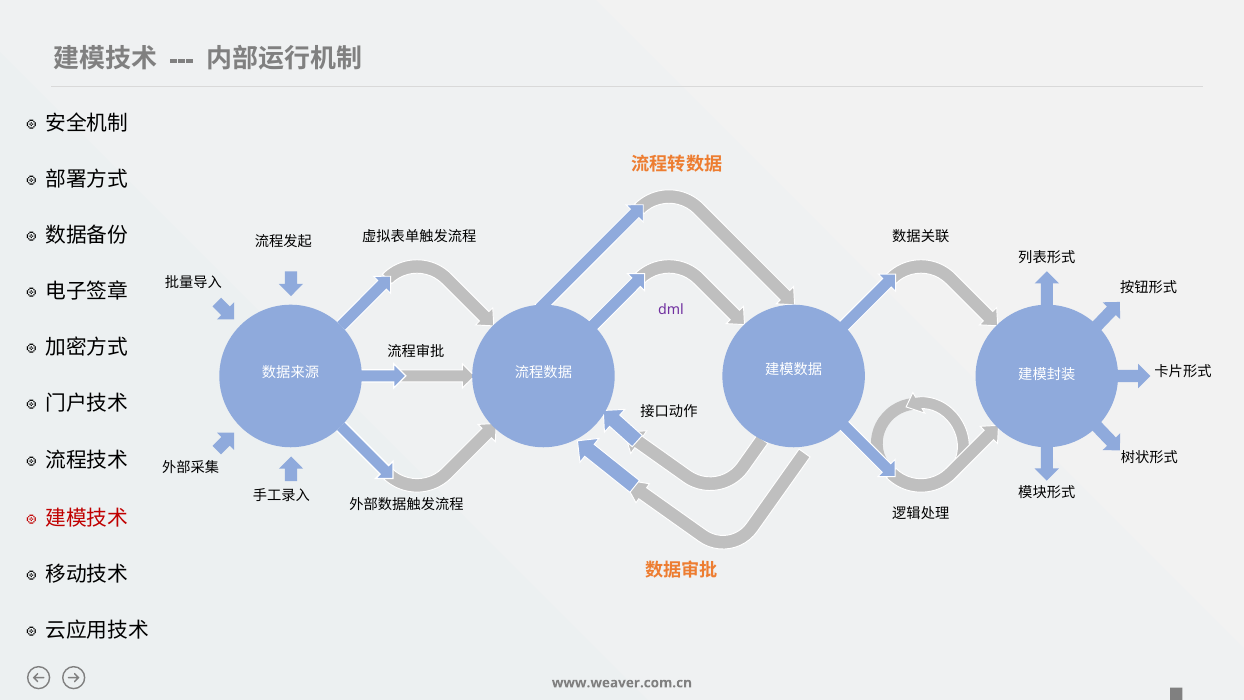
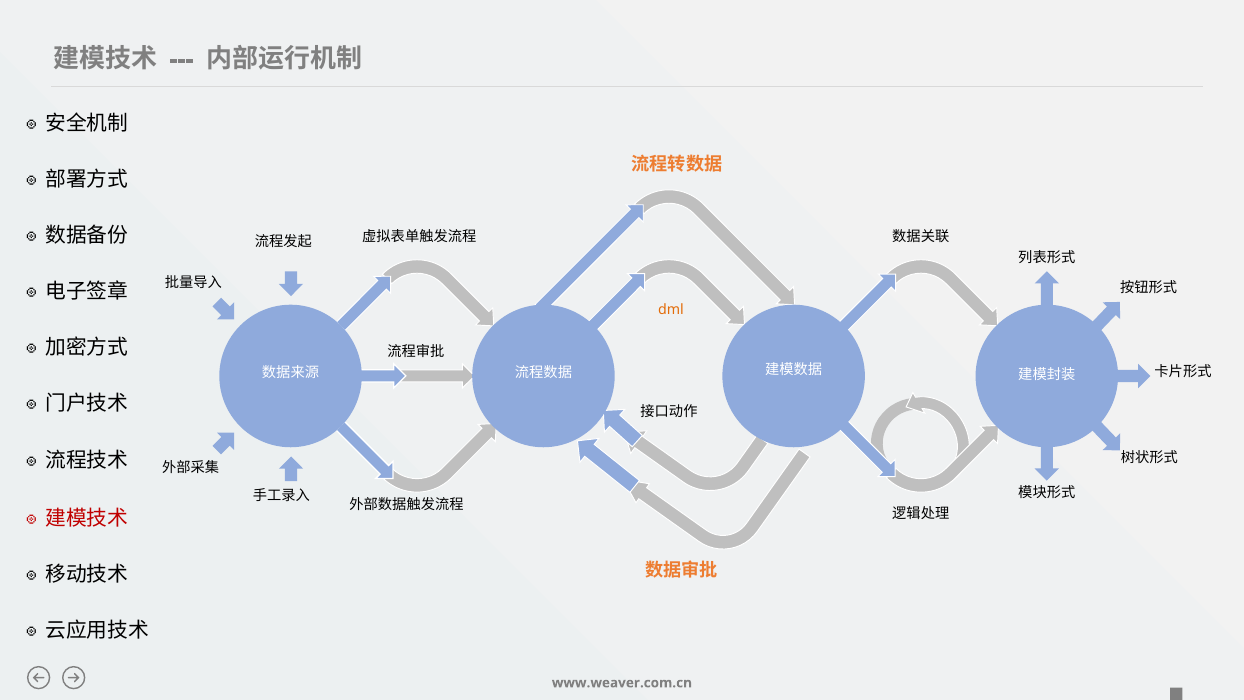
dml colour: purple -> orange (671, 310)
